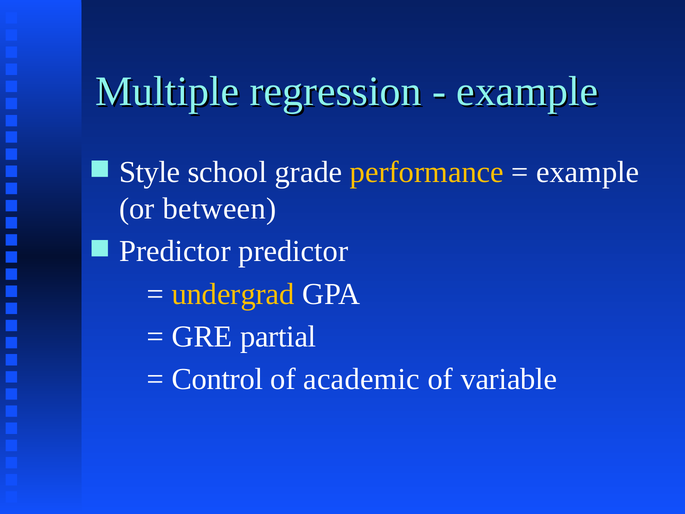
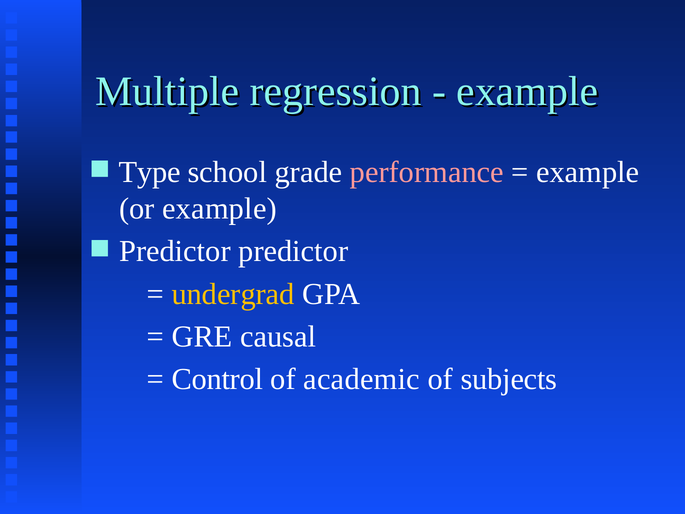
Style: Style -> Type (150, 172)
performance colour: yellow -> pink (427, 172)
or between: between -> example (220, 209)
partial: partial -> causal (278, 337)
variable: variable -> subjects (509, 379)
